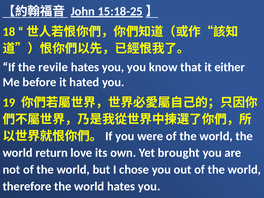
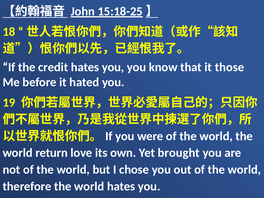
revile: revile -> credit (53, 67)
either: either -> those (230, 67)
